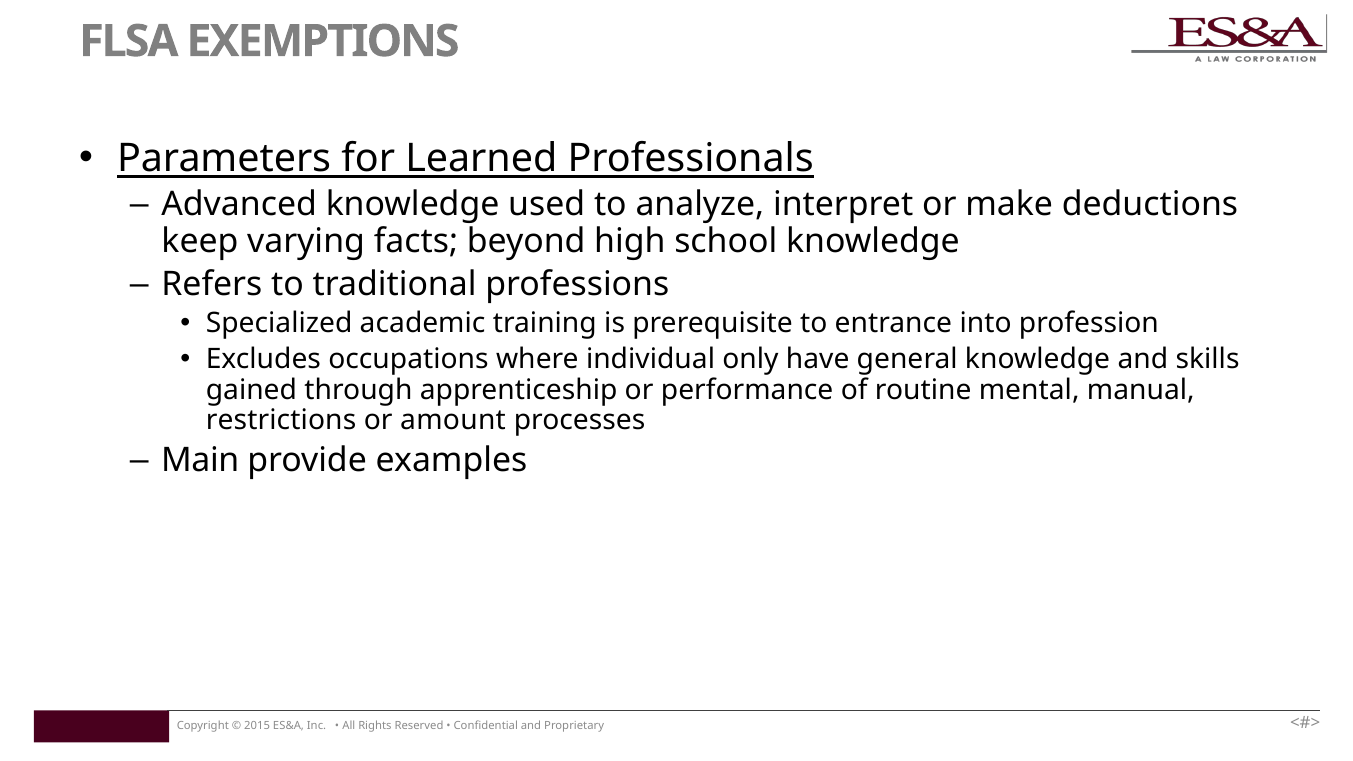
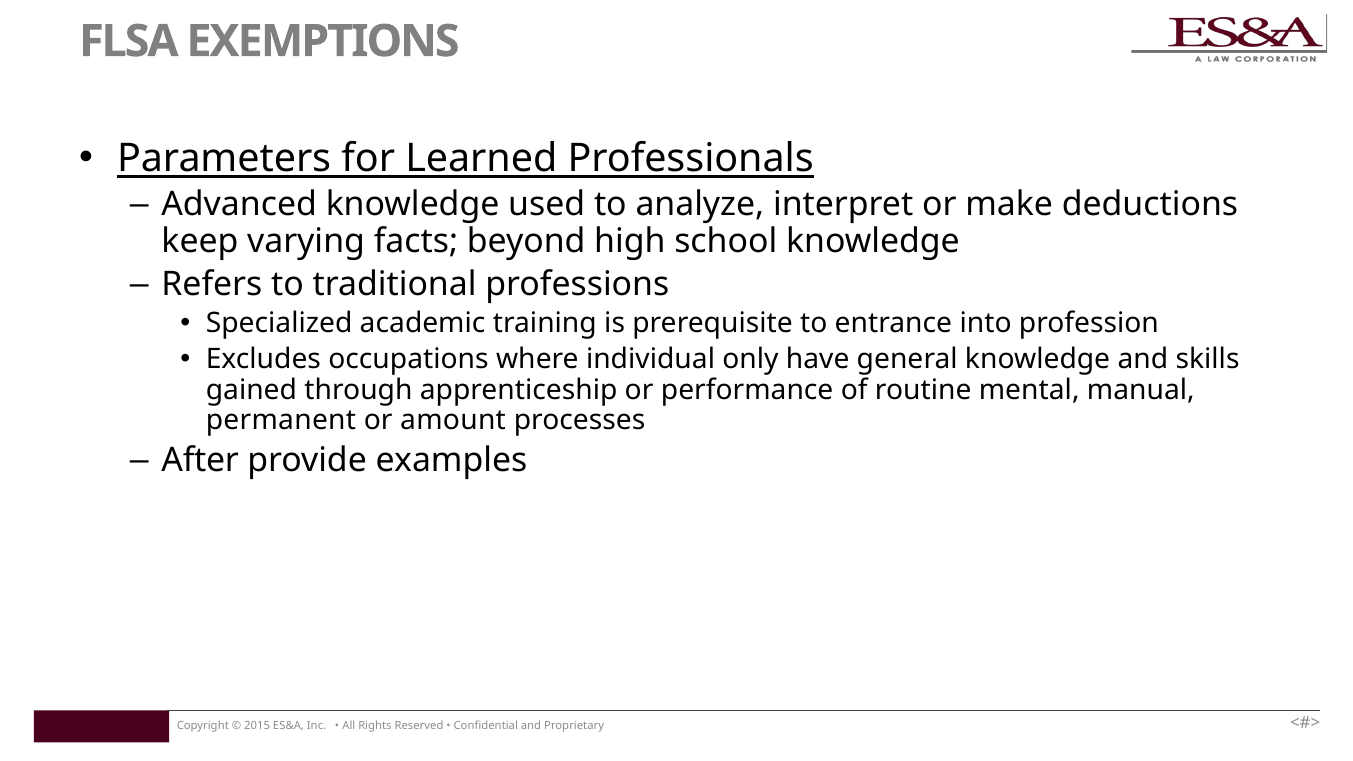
restrictions: restrictions -> permanent (281, 421)
Main: Main -> After (200, 461)
